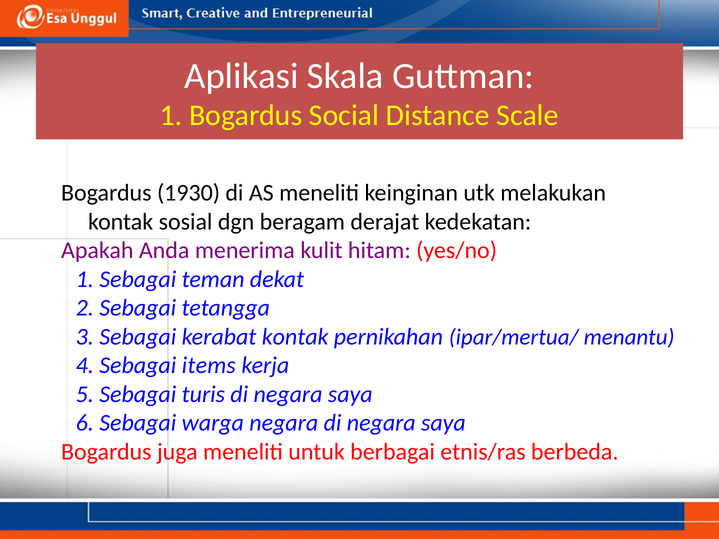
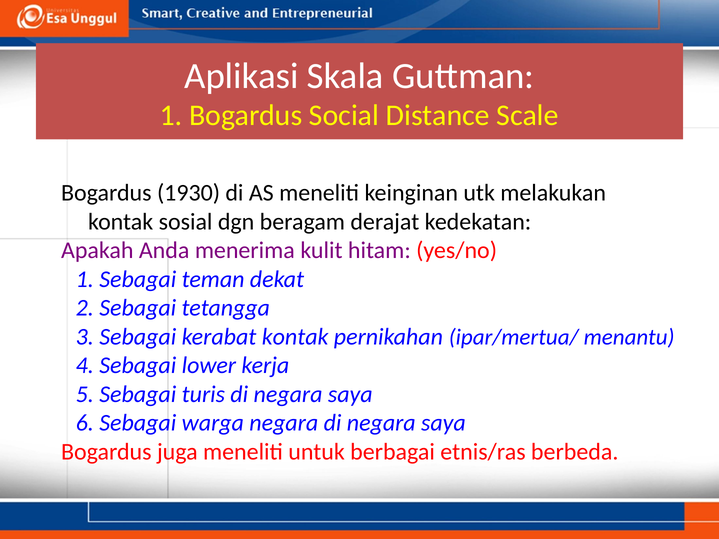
items: items -> lower (209, 366)
